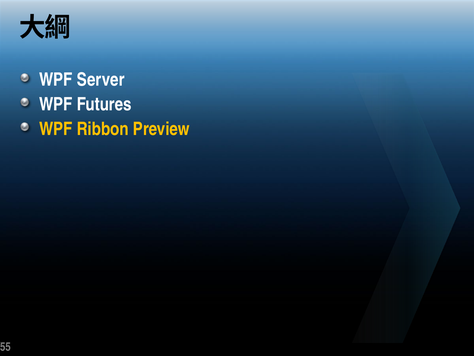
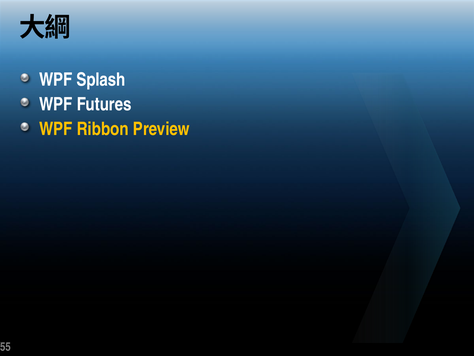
Server: Server -> Splash (101, 80)
